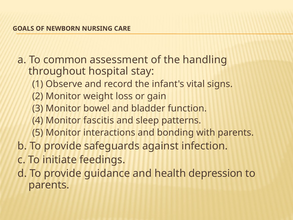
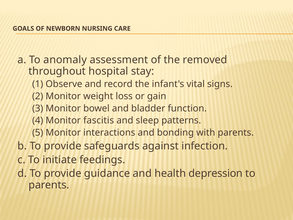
common: common -> anomaly (65, 60)
handling: handling -> removed (205, 60)
